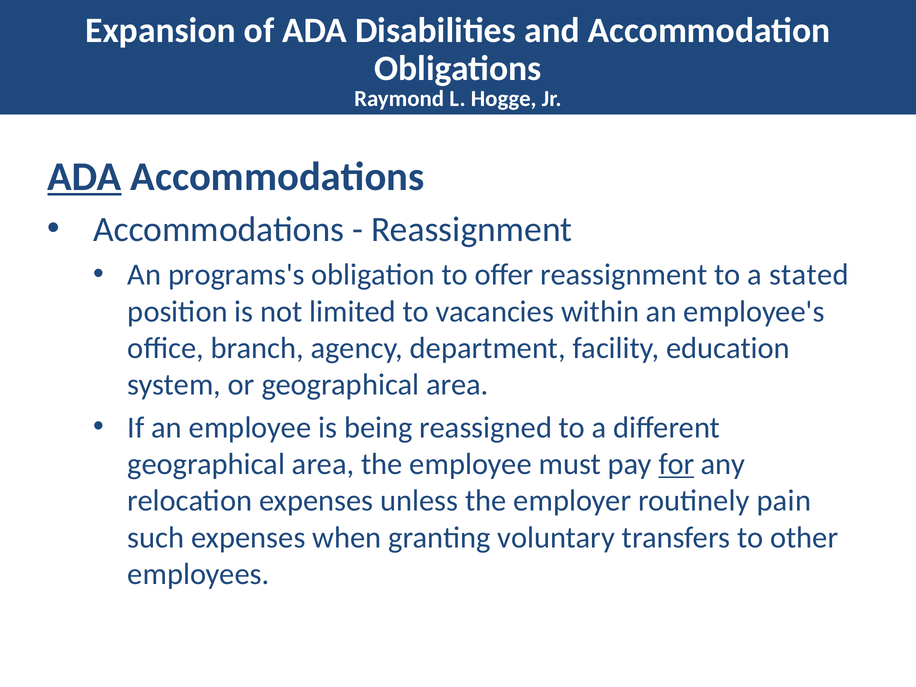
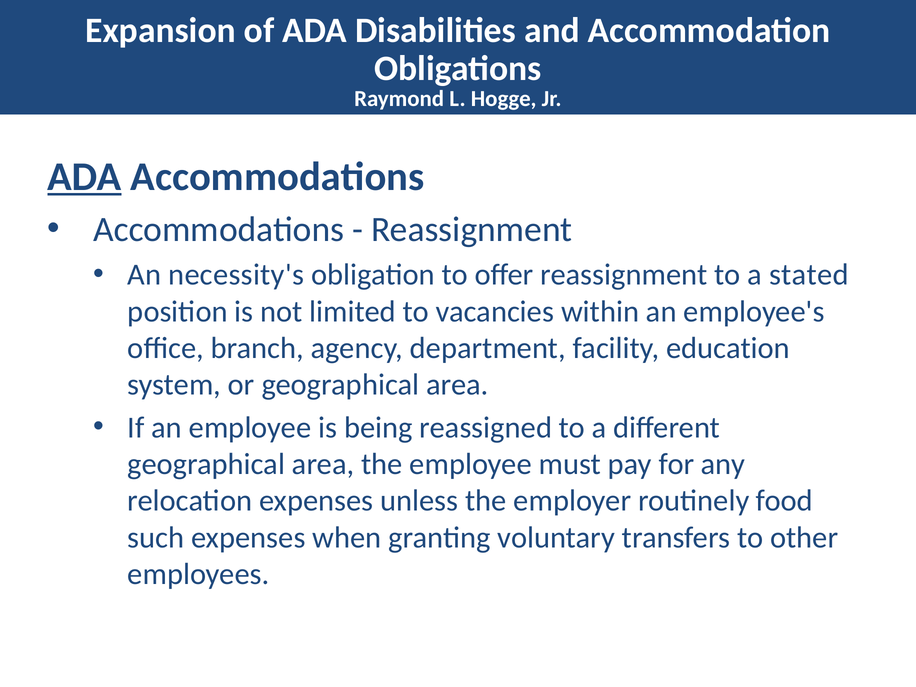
programs's: programs's -> necessity's (236, 275)
for underline: present -> none (676, 464)
pain: pain -> food (784, 501)
